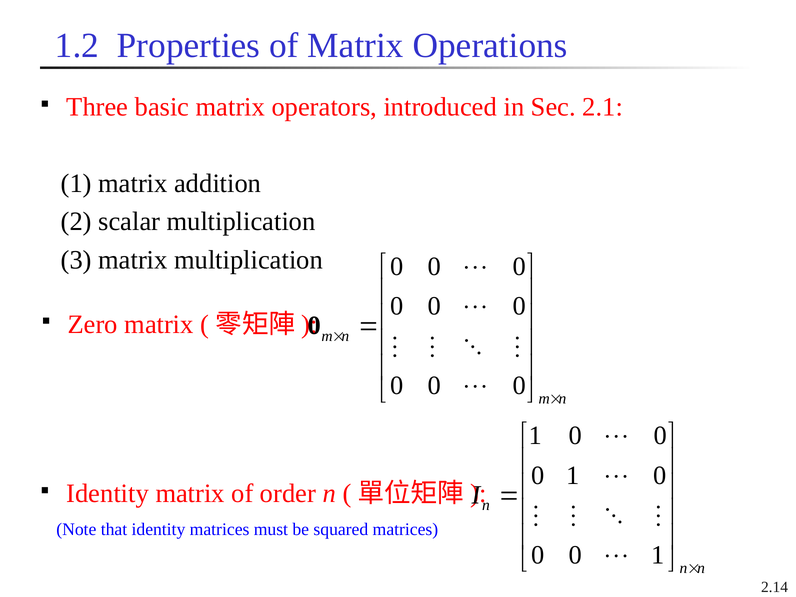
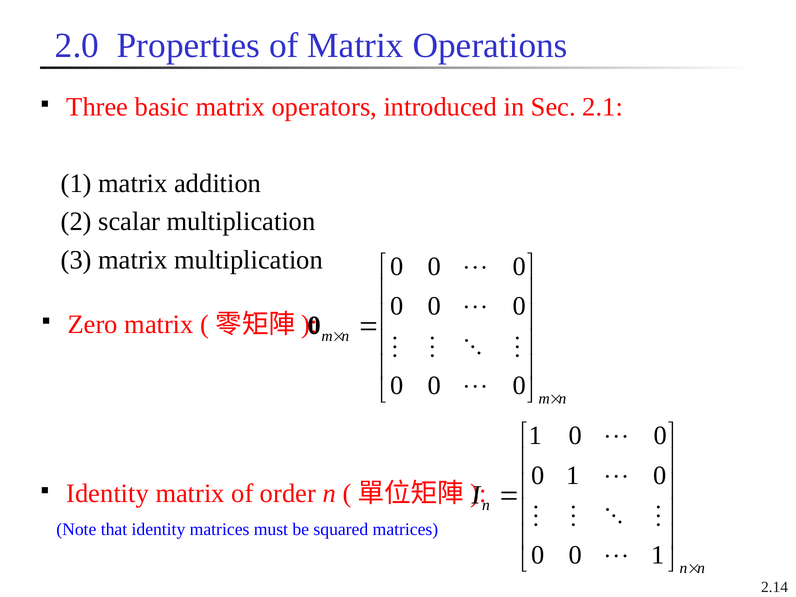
1.2: 1.2 -> 2.0 (77, 46)
